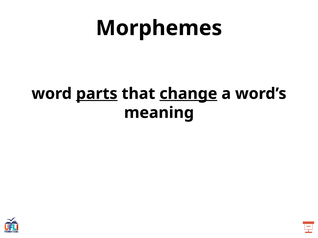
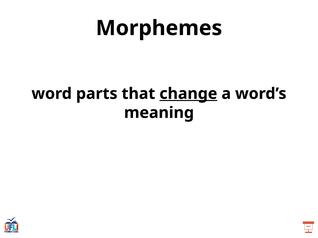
parts underline: present -> none (97, 94)
